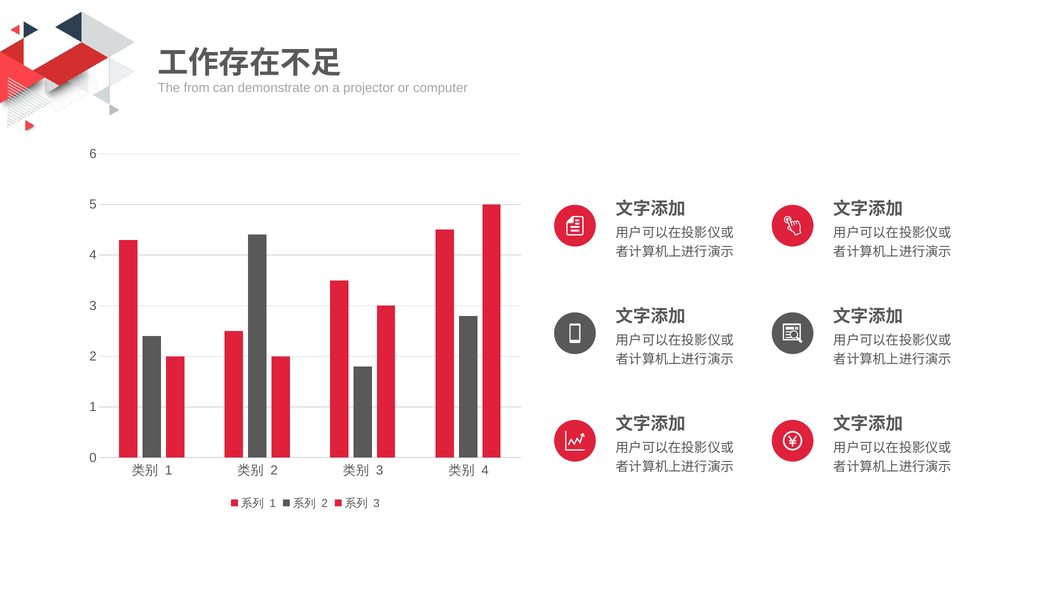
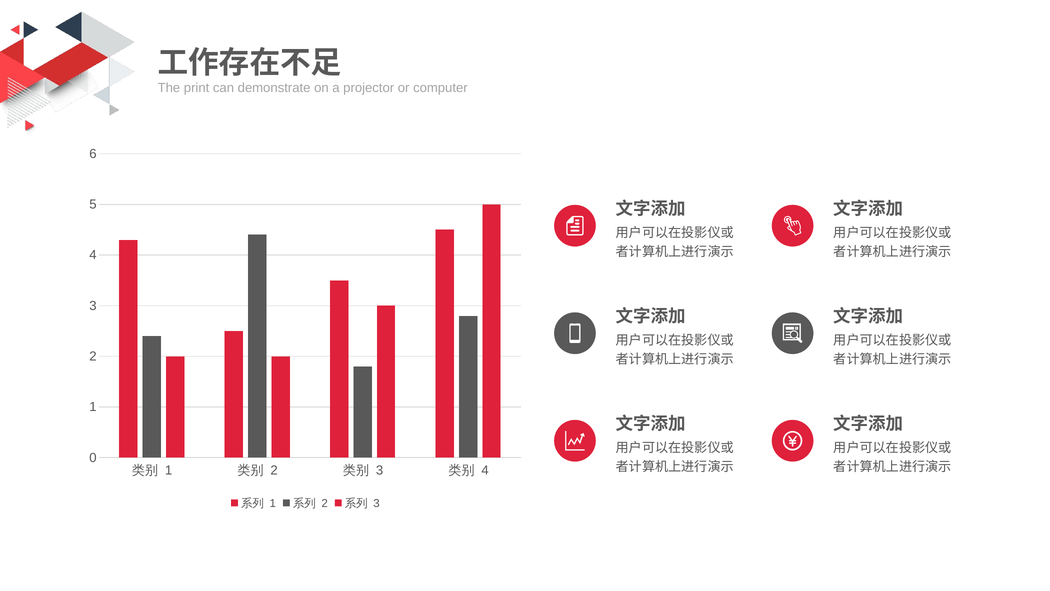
from: from -> print (197, 88)
